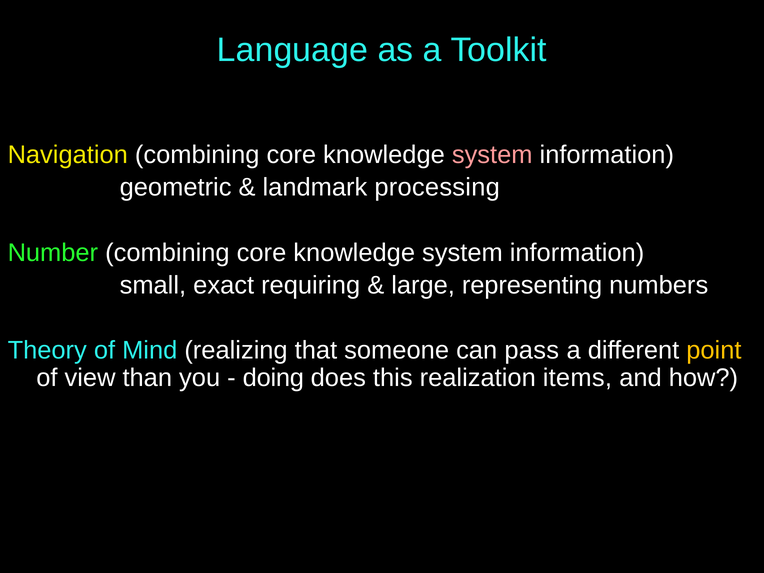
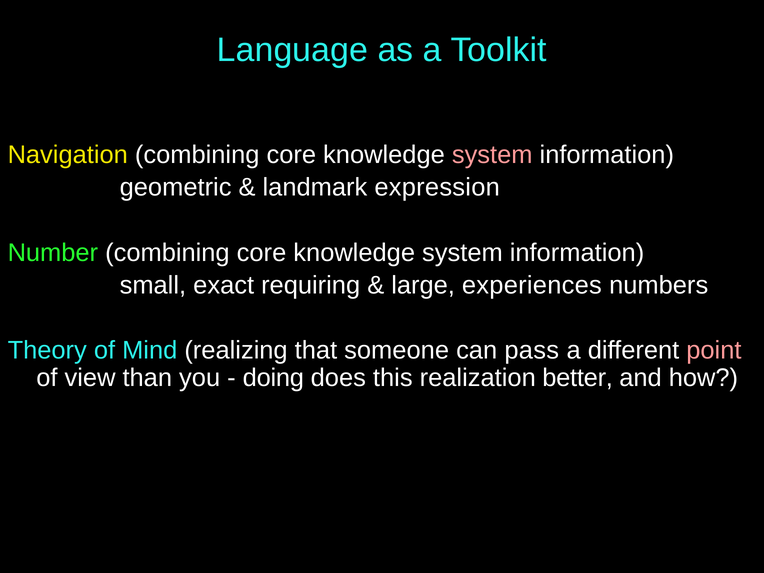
processing: processing -> expression (437, 188)
representing: representing -> experiences (532, 285)
point colour: yellow -> pink (714, 350)
items: items -> better (578, 378)
